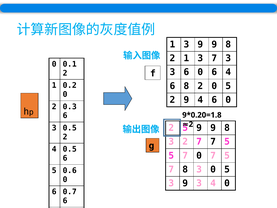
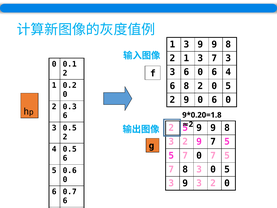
9 4: 4 -> 0 (200, 100)
3 2 7: 7 -> 9 (199, 142)
9 3 4: 4 -> 2 (213, 183)
